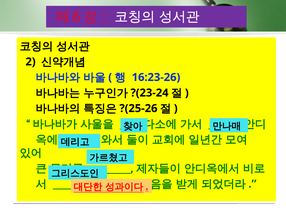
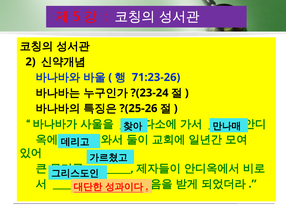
6: 6 -> 5 (76, 17)
16:23-26: 16:23-26 -> 71:23-26 (156, 77)
